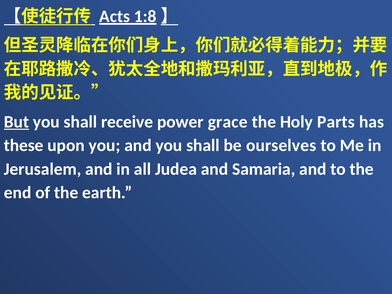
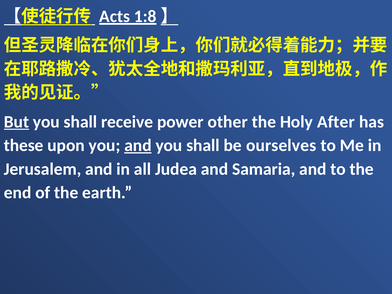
grace: grace -> other (228, 122)
Parts: Parts -> After (336, 122)
and underline: none -> present (138, 145)
